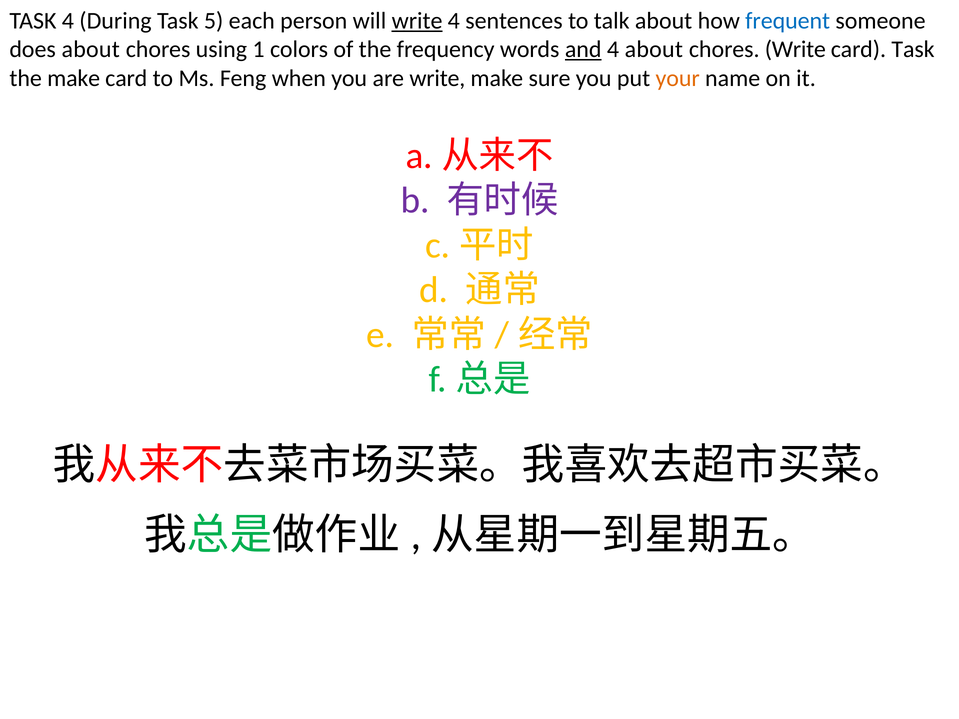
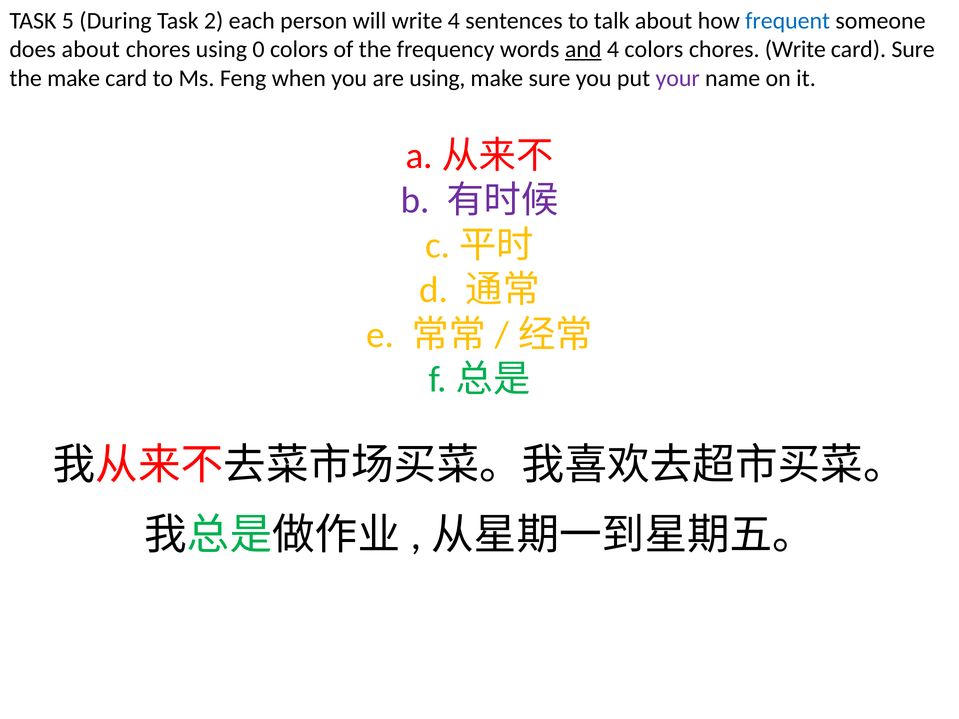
TASK 4: 4 -> 5 (68, 21)
5: 5 -> 2 (214, 21)
write underline: present -> none (417, 21)
1: 1 -> 0 (259, 50)
4 about: about -> colors (654, 50)
card Task: Task -> Sure (913, 50)
are write: write -> using (437, 78)
your colour: orange -> purple (678, 78)
